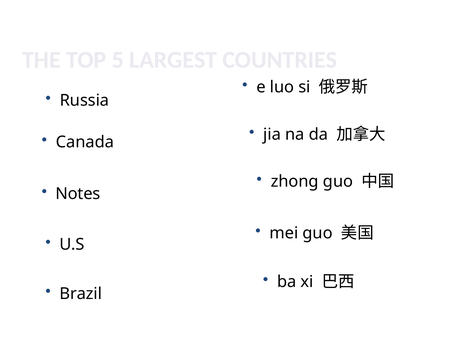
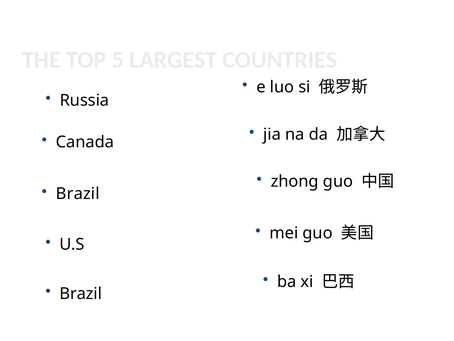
Notes: Notes -> Brazil (78, 193)
